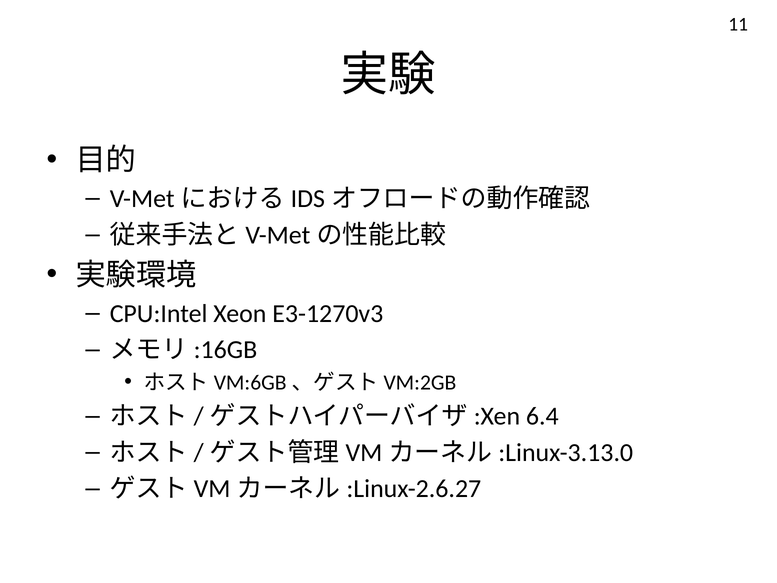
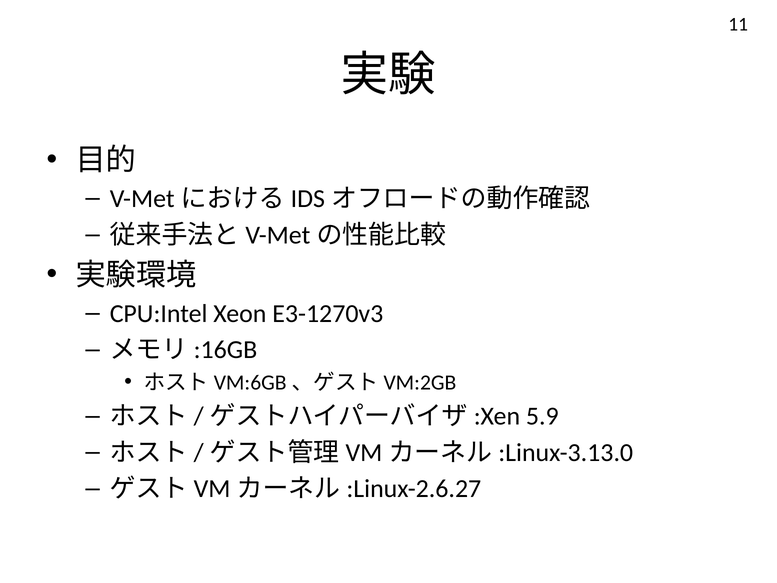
6.4: 6.4 -> 5.9 (542, 416)
